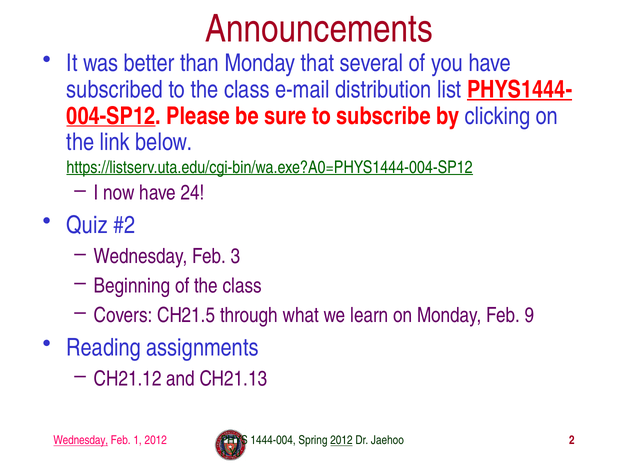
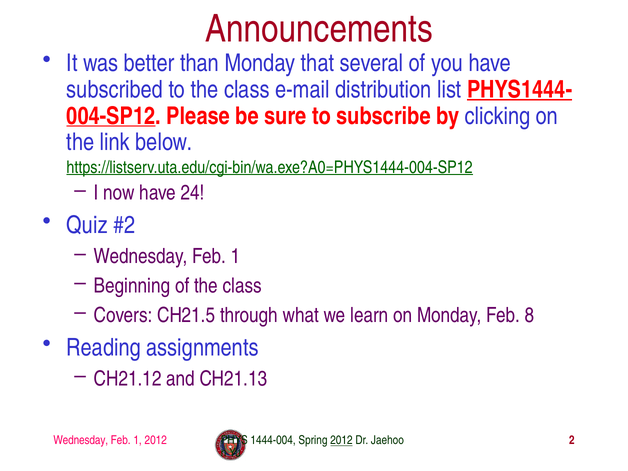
3: 3 -> 1 (236, 257)
9: 9 -> 8 (530, 315)
Wednesday underline: present -> none (81, 440)
